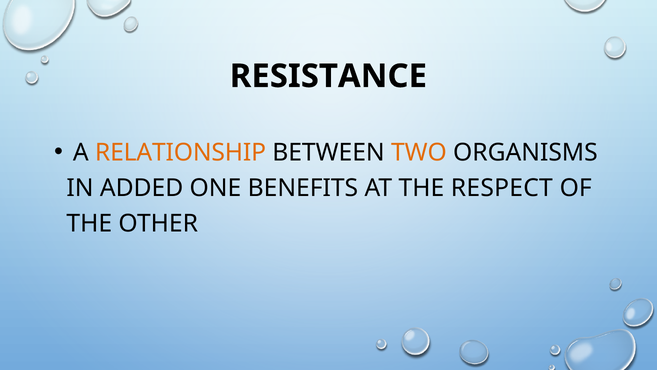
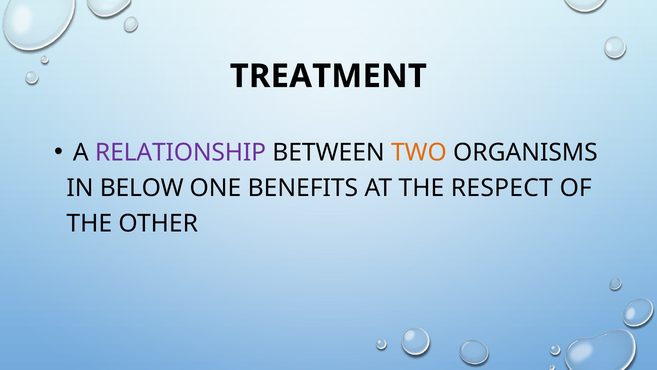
RESISTANCE: RESISTANCE -> TREATMENT (328, 76)
RELATIONSHIP colour: orange -> purple (181, 152)
ADDED: ADDED -> BELOW (142, 188)
